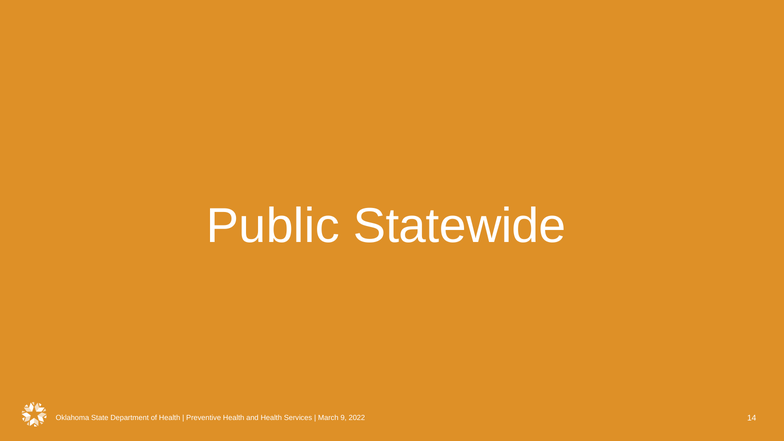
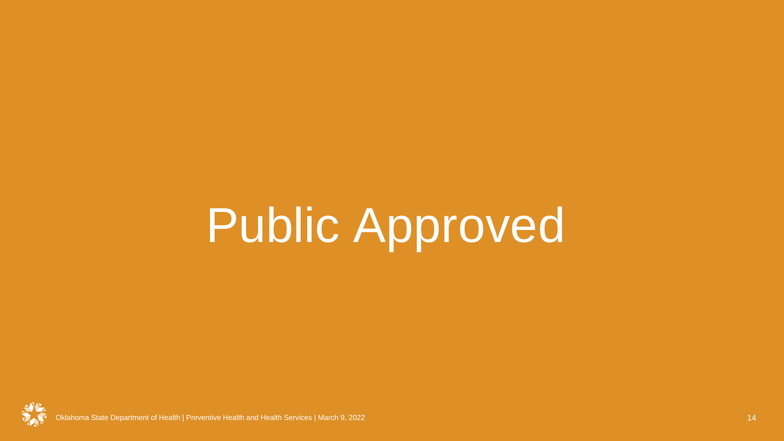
Statewide: Statewide -> Approved (459, 226)
